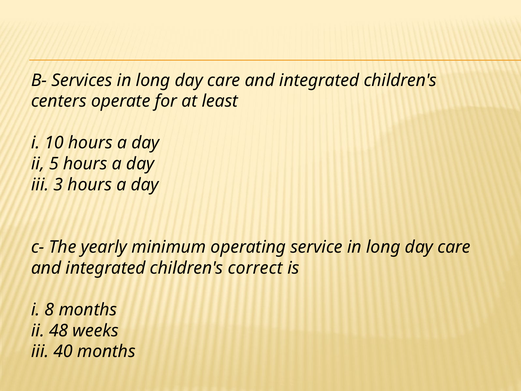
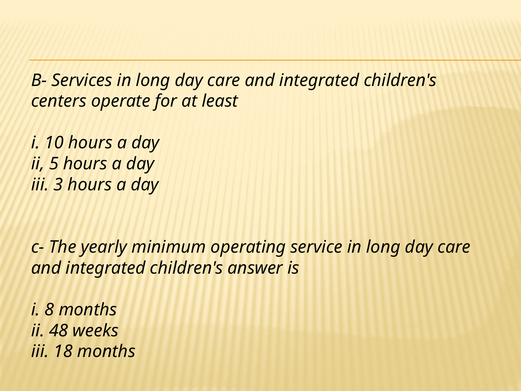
correct: correct -> answer (255, 268)
40: 40 -> 18 (63, 351)
